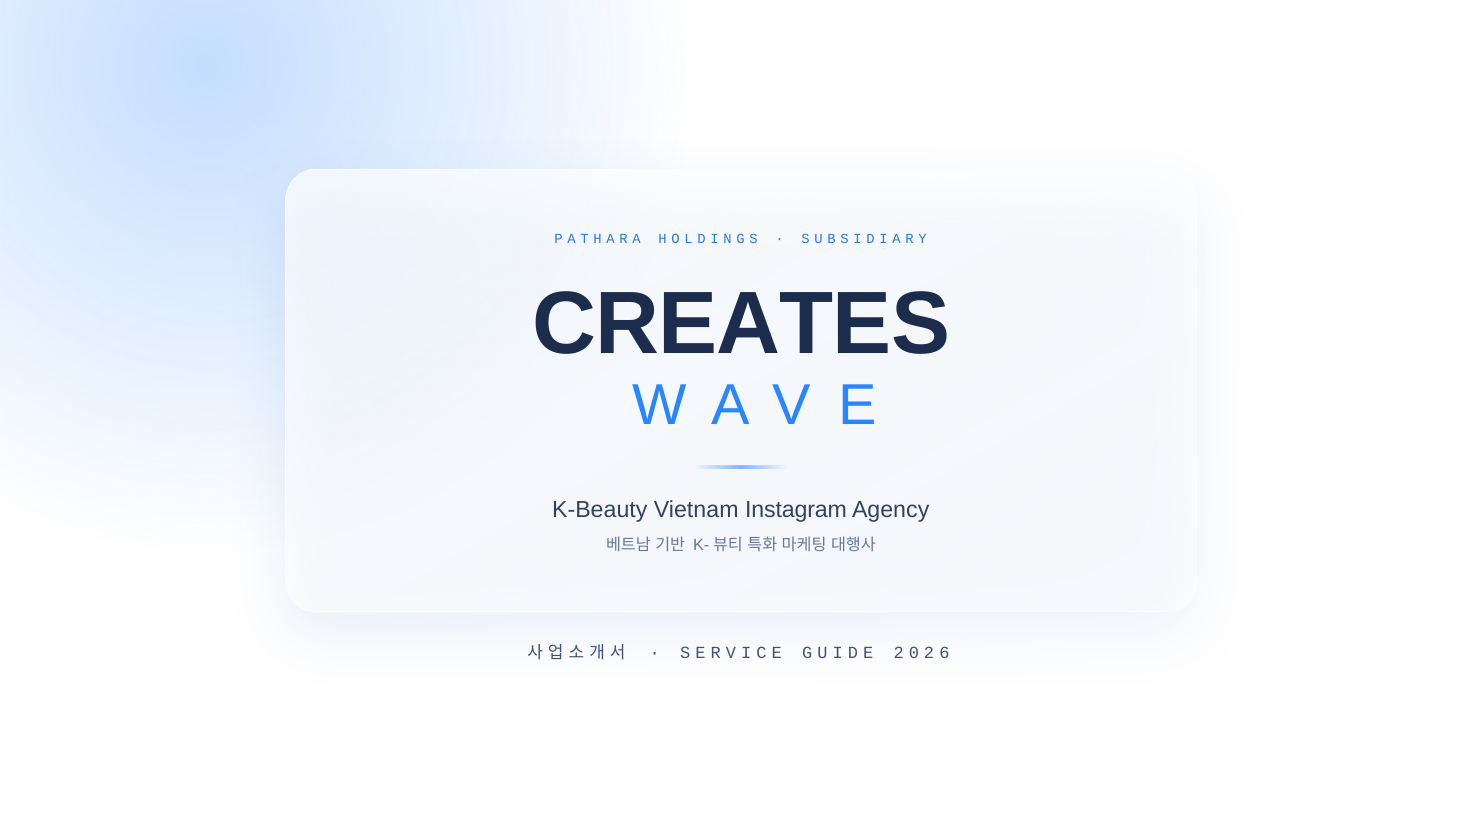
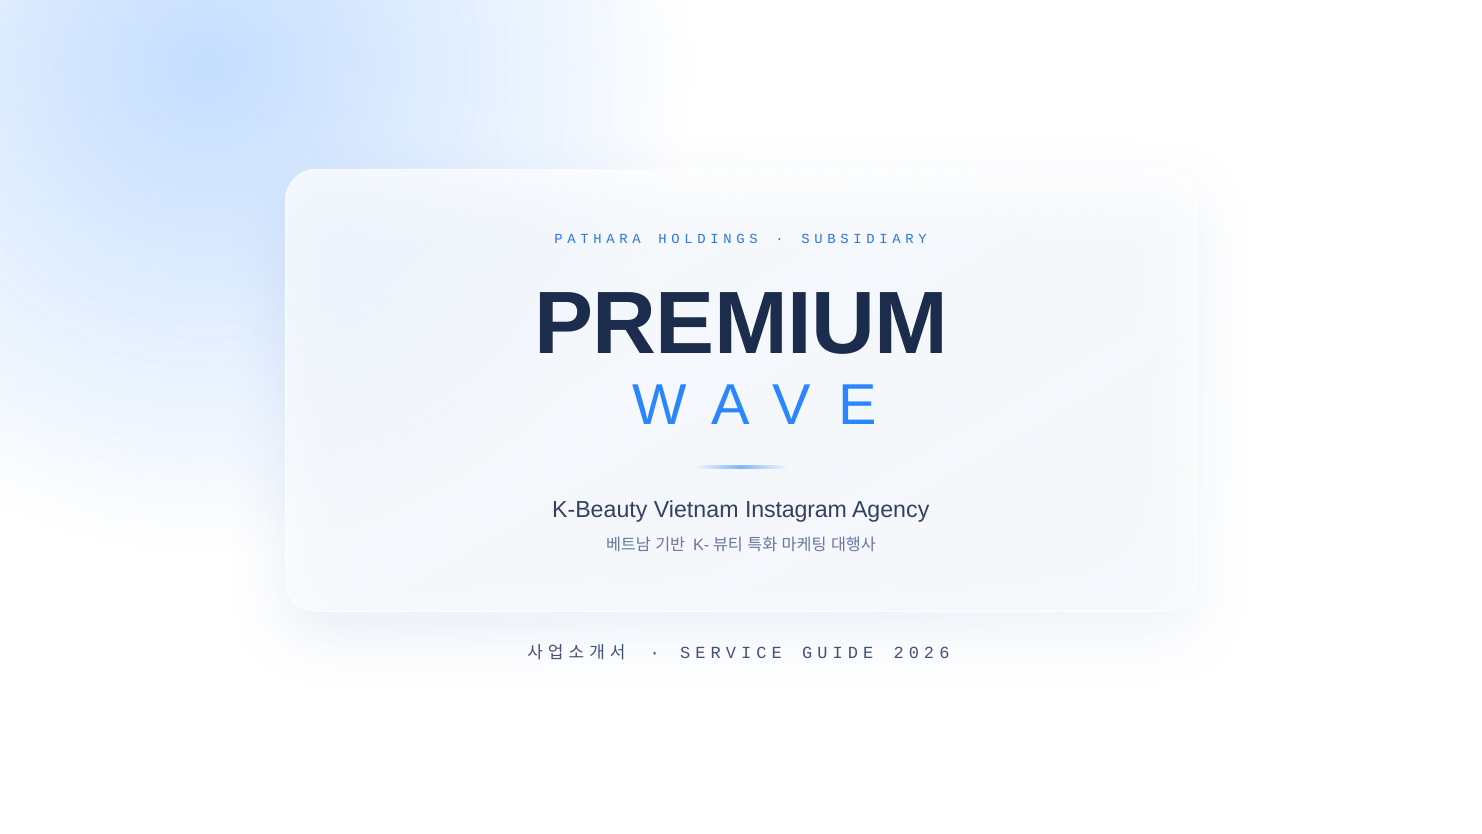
CREATES: CREATES -> PREMIUM (741, 324)
